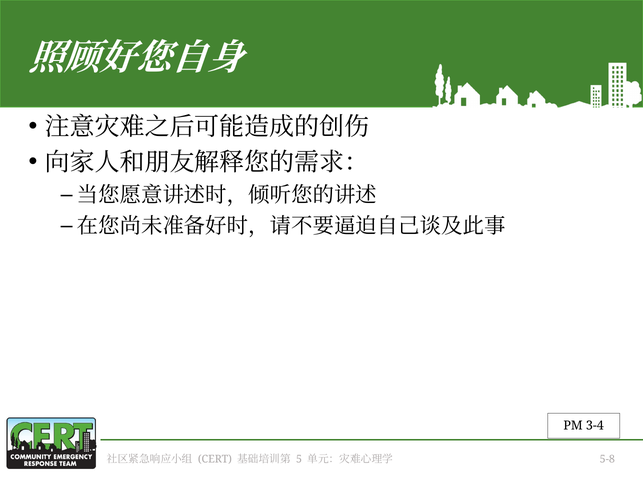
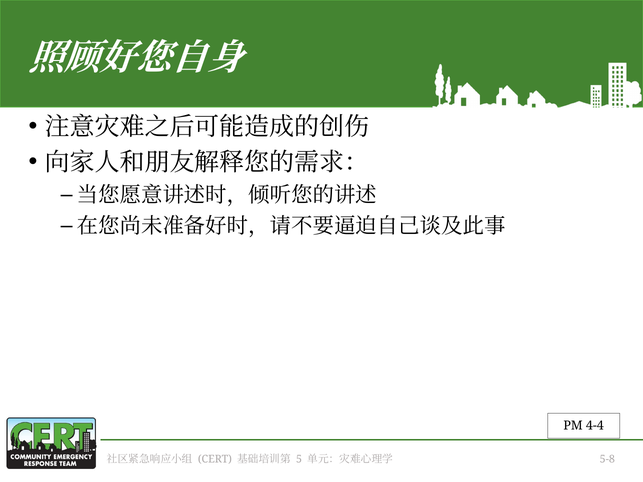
3-4: 3-4 -> 4-4 (595, 426)
